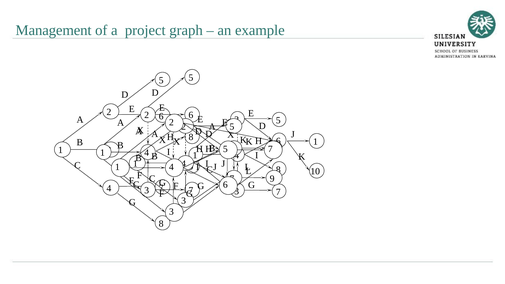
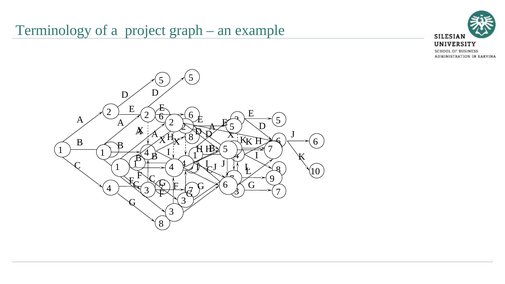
Management: Management -> Terminology (54, 30)
H 1: 1 -> 6 (315, 142)
